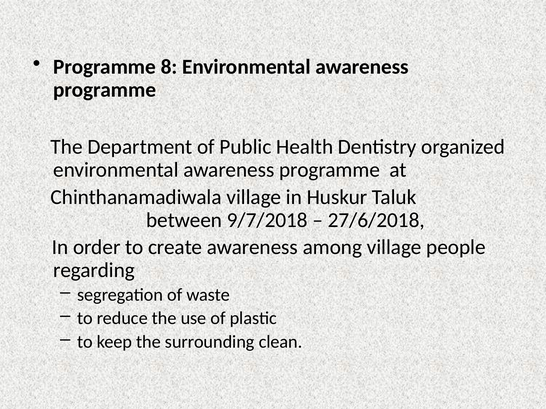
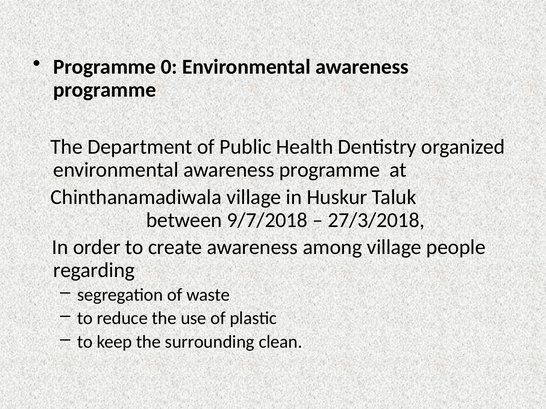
8: 8 -> 0 (169, 67)
27/6/2018: 27/6/2018 -> 27/3/2018 (376, 220)
